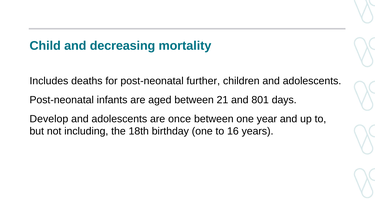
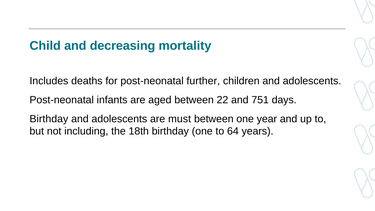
21: 21 -> 22 (222, 100)
801: 801 -> 751 (260, 100)
Develop: Develop -> Birthday (49, 119)
once: once -> must (180, 119)
16: 16 -> 64 (233, 131)
